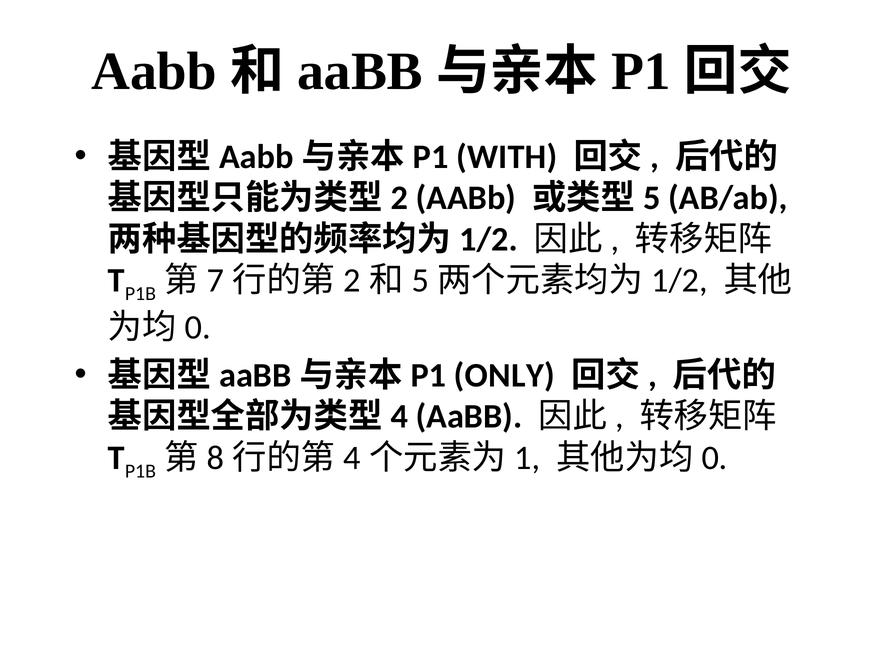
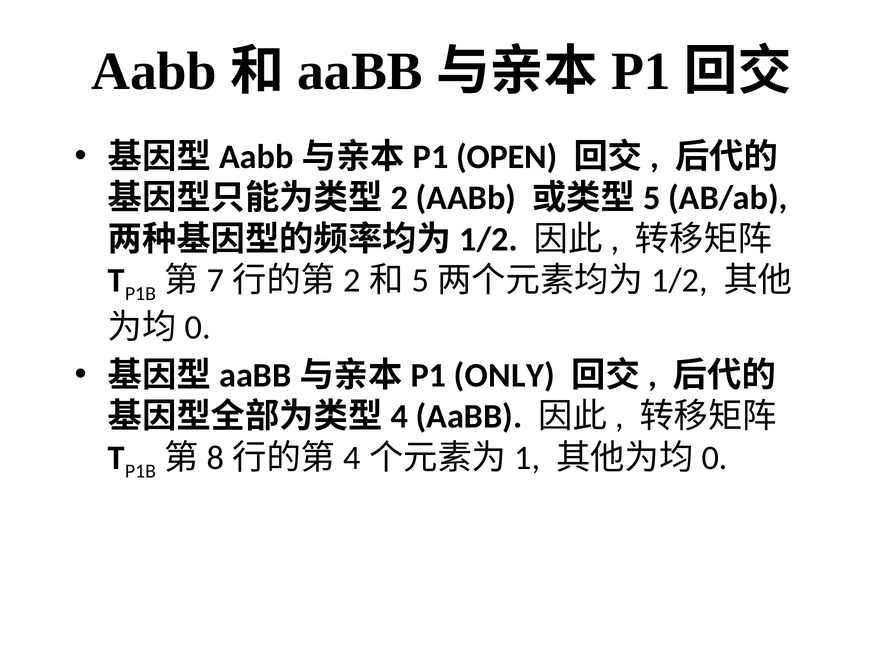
WITH: WITH -> OPEN (507, 157)
